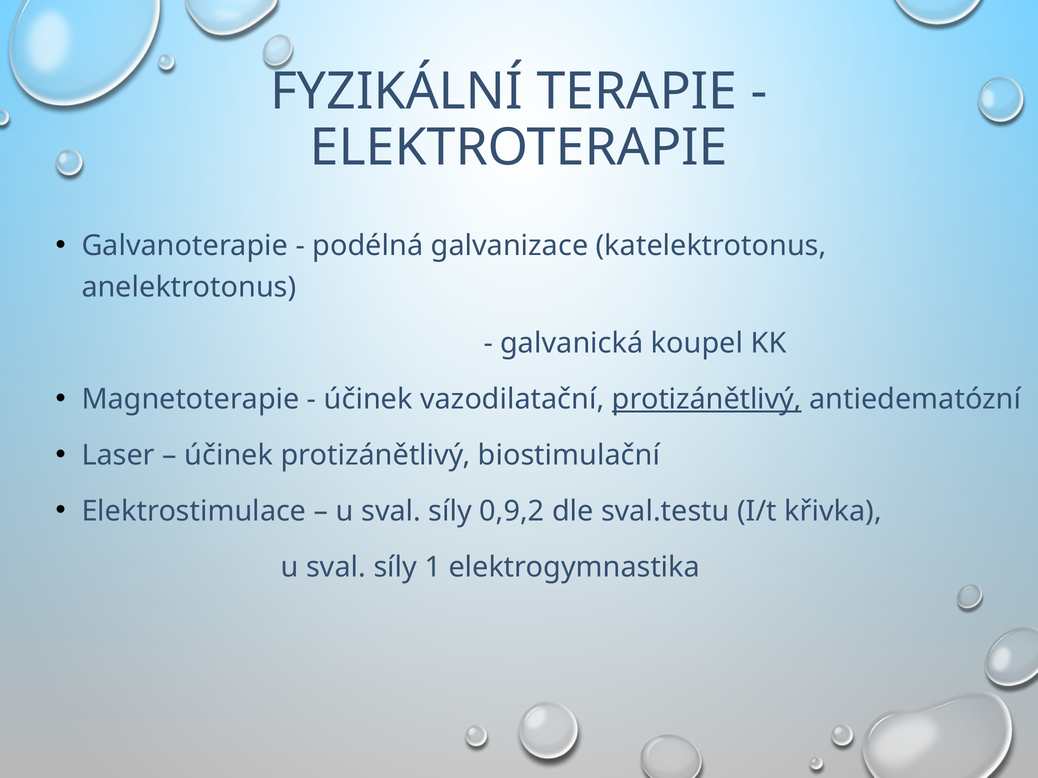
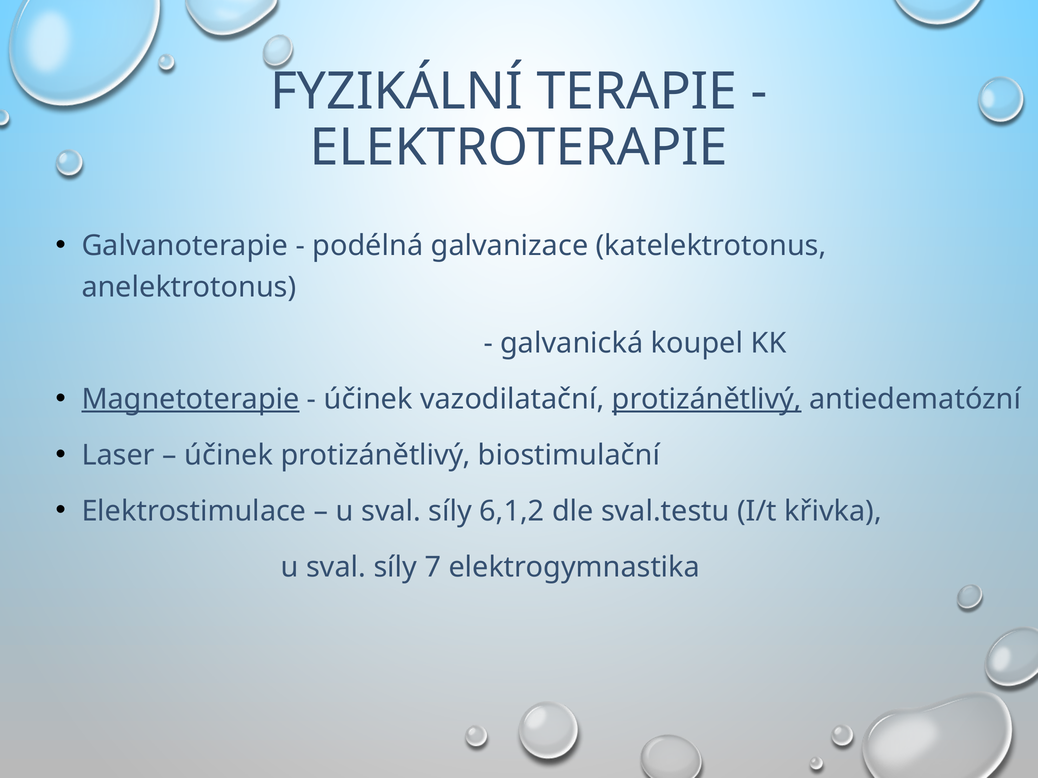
Magnetoterapie underline: none -> present (191, 399)
0,9,2: 0,9,2 -> 6,1,2 (512, 511)
1: 1 -> 7 (433, 567)
